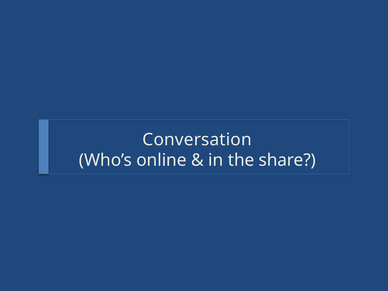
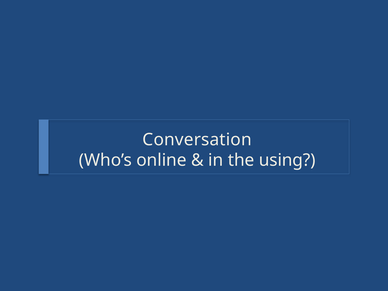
share: share -> using (287, 160)
